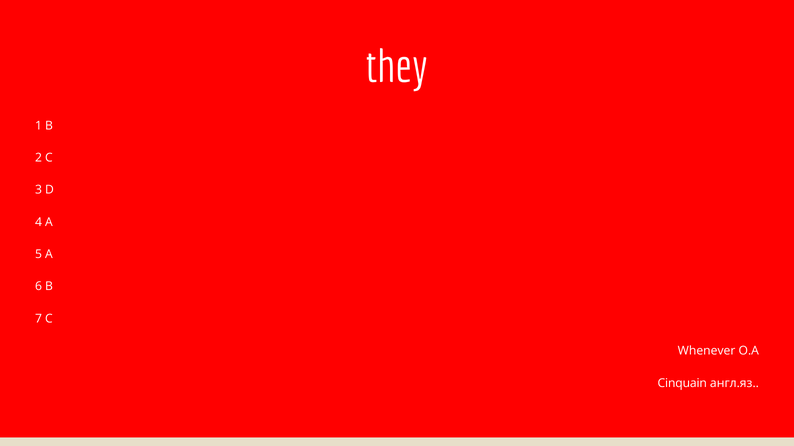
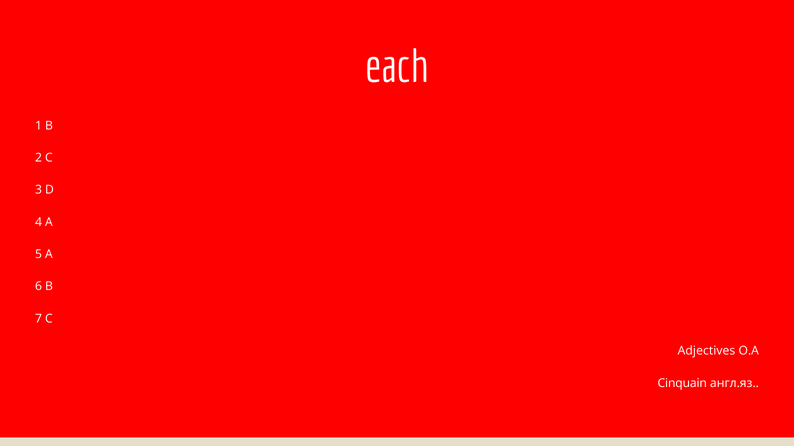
they: they -> each (397, 67)
Whenever: Whenever -> Adjectives (707, 351)
